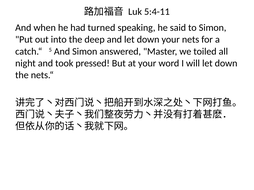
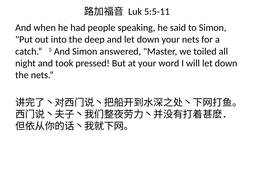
5:4-11: 5:4-11 -> 5:5-11 (157, 12)
turned: turned -> people (102, 28)
